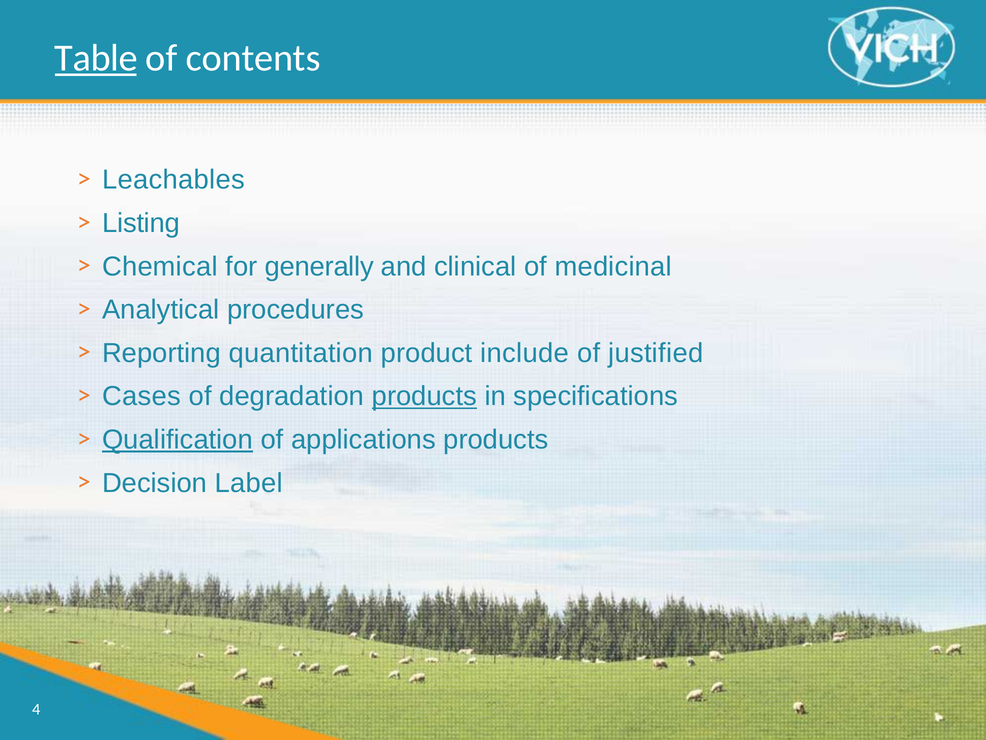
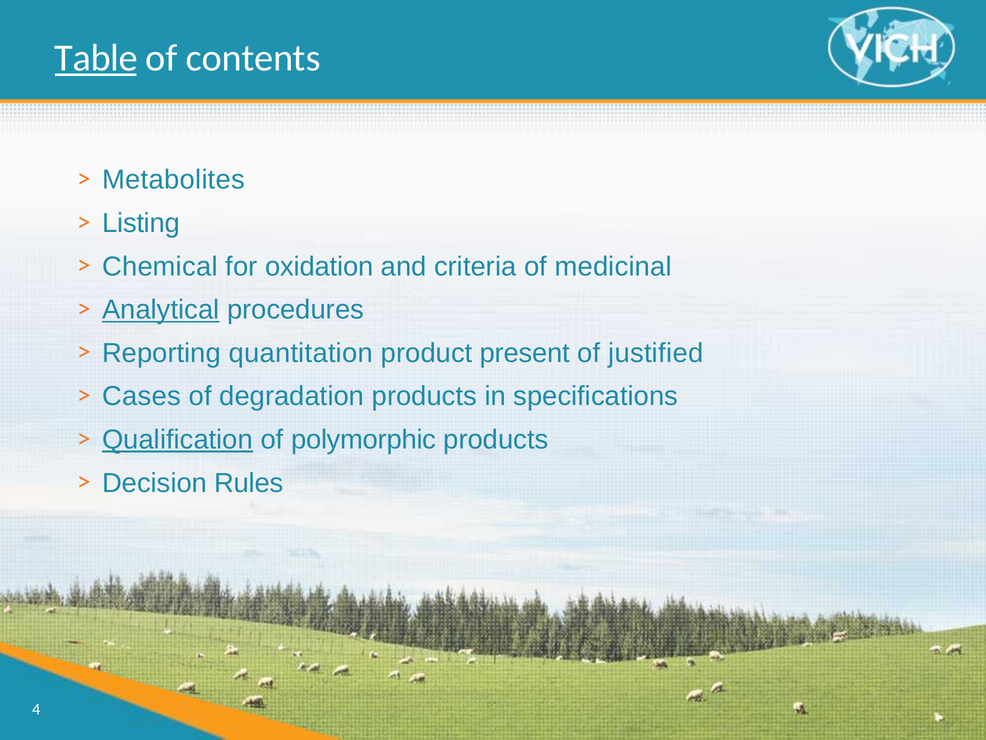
Leachables: Leachables -> Metabolites (174, 180)
generally: generally -> oxidation (319, 266)
clinical: clinical -> criteria (475, 266)
Analytical underline: none -> present (161, 310)
include: include -> present (525, 353)
products underline: present -> none (424, 396)
applications: applications -> polymorphic (364, 439)
Label: Label -> Rules (249, 483)
